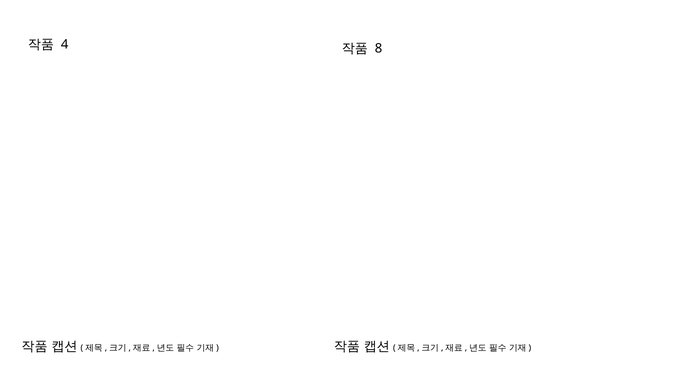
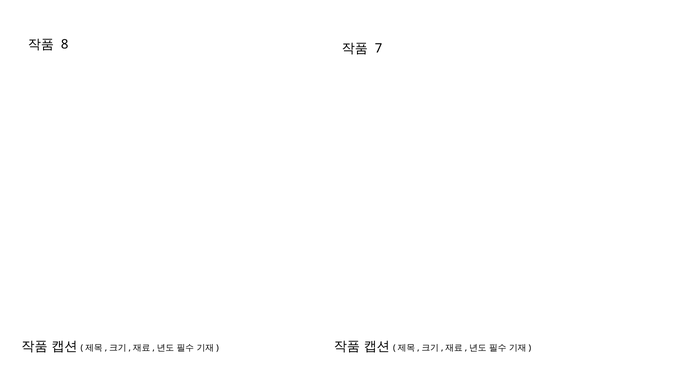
4: 4 -> 8 (65, 45)
8: 8 -> 7 (379, 49)
